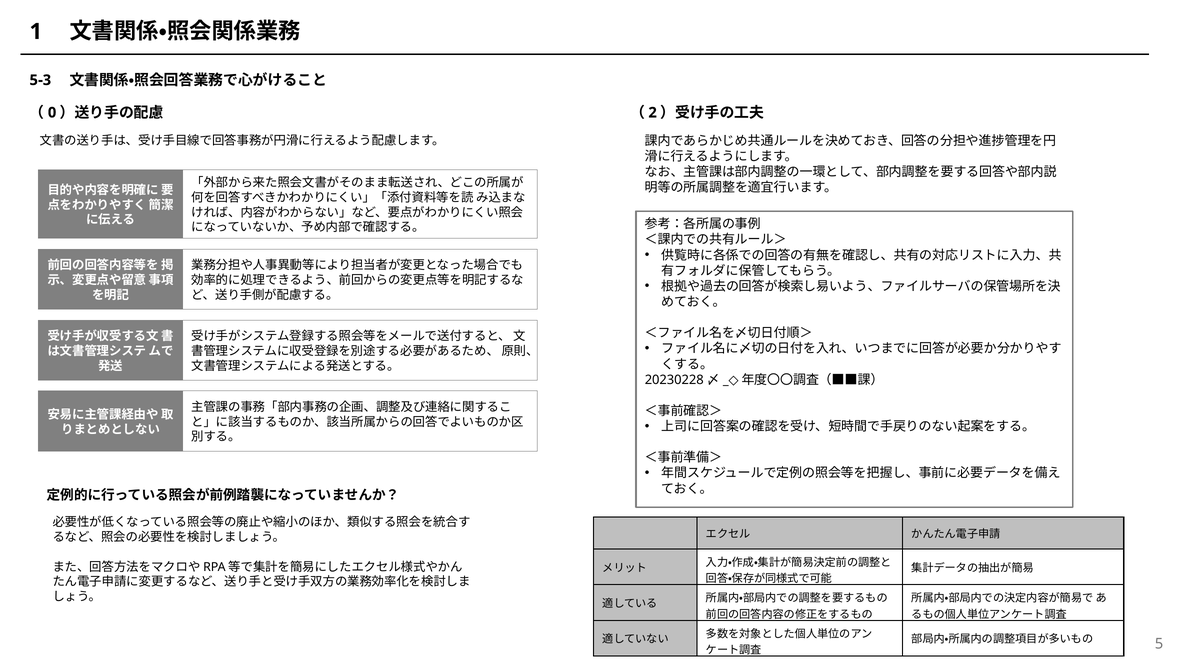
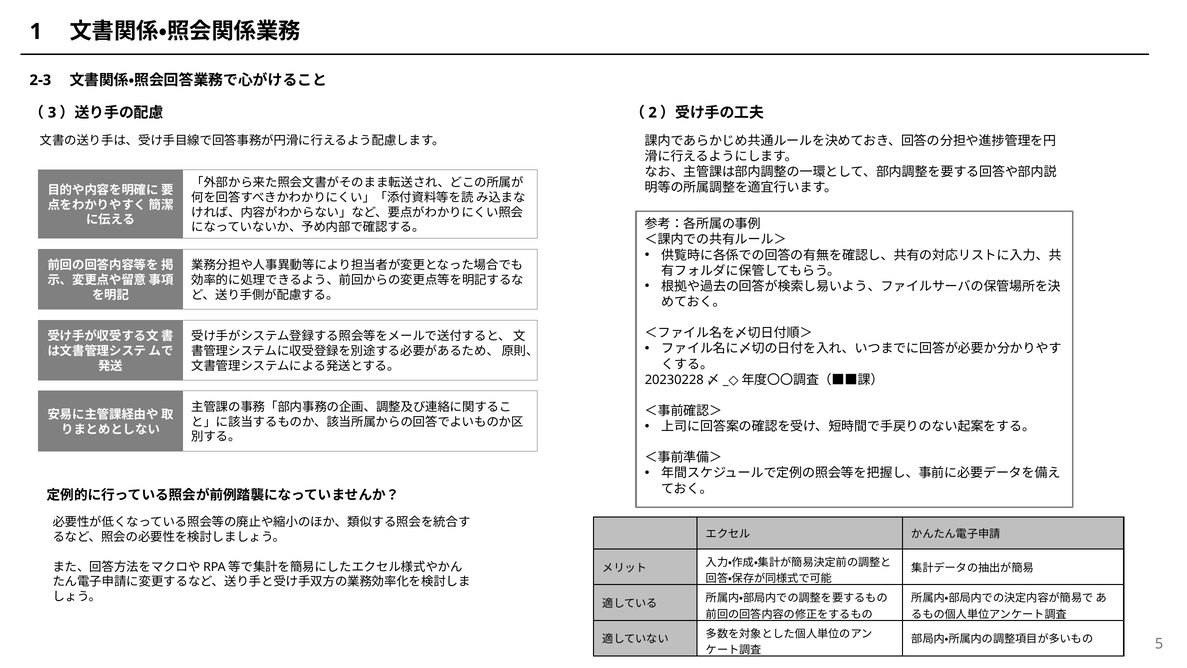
5-3: 5-3 -> 2-3 (40, 80)
0: 0 -> 3 (52, 113)
